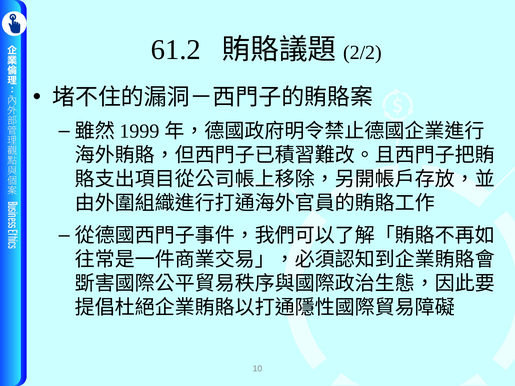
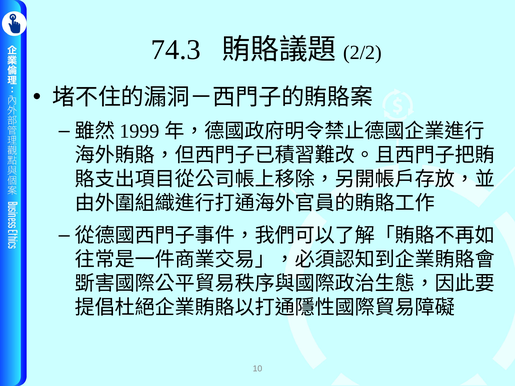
61.2: 61.2 -> 74.3 (176, 50)
